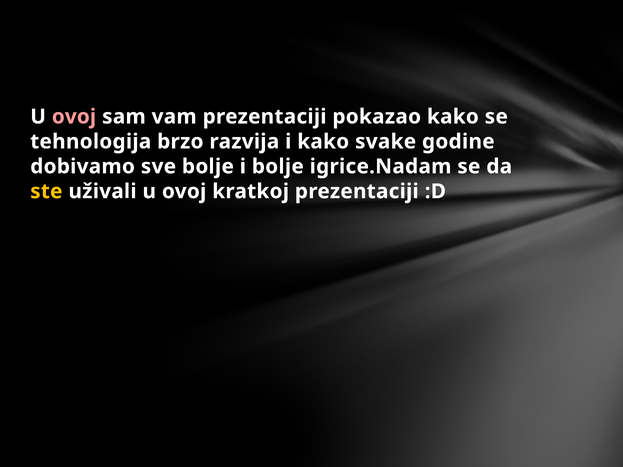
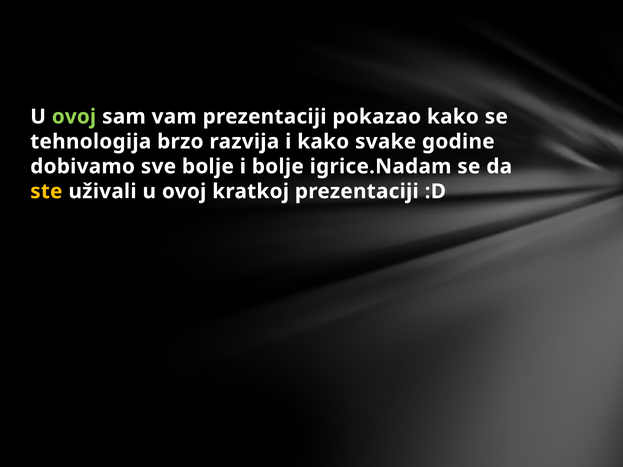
ovoj colour: pink -> light green (74, 117)
